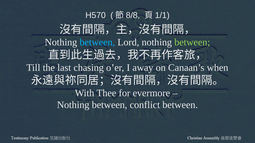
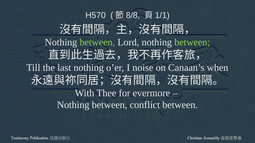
between colour: light blue -> light green (97, 42)
last chasing: chasing -> nothing (89, 68)
away: away -> noise (143, 68)
